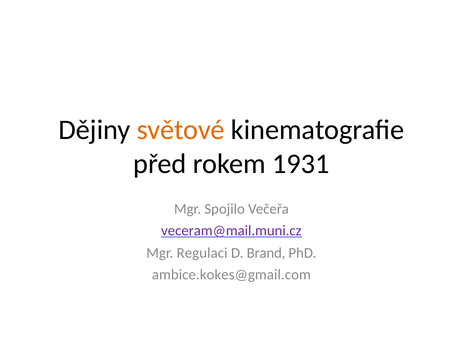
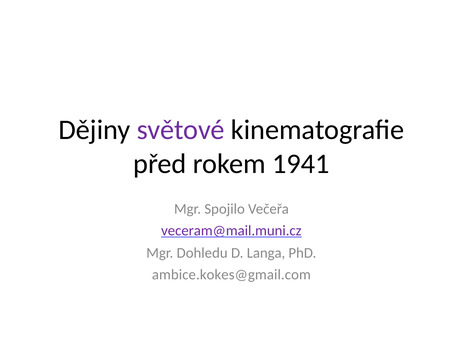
světové colour: orange -> purple (181, 130)
1931: 1931 -> 1941 (301, 164)
Regulaci: Regulaci -> Dohledu (202, 253)
Brand: Brand -> Langa (266, 253)
